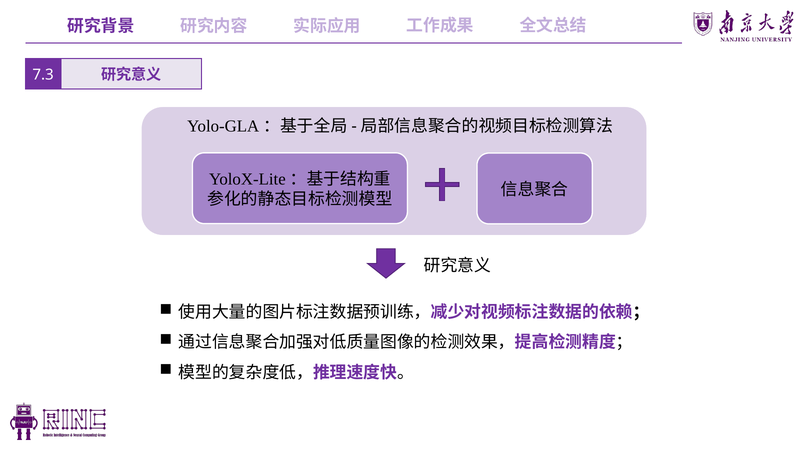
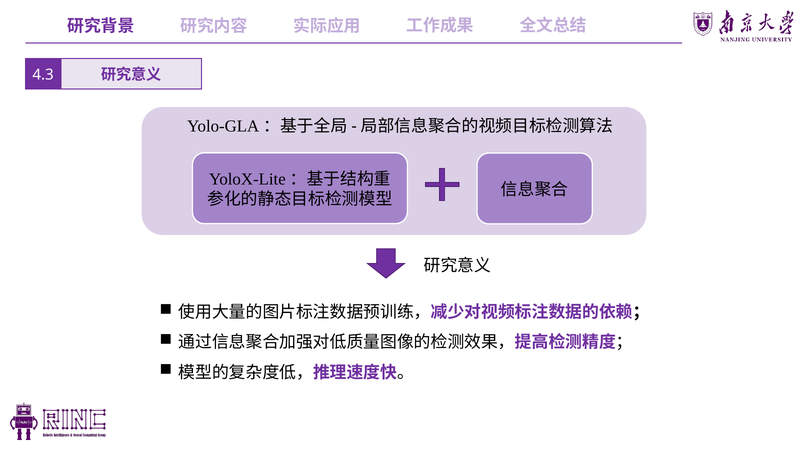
7.3: 7.3 -> 4.3 (43, 75)
